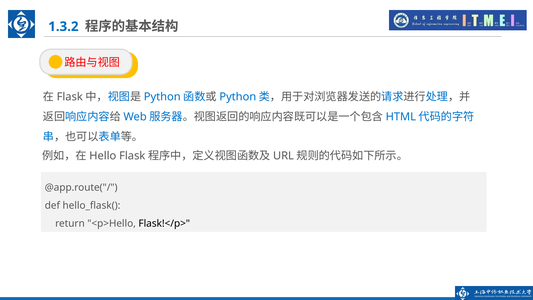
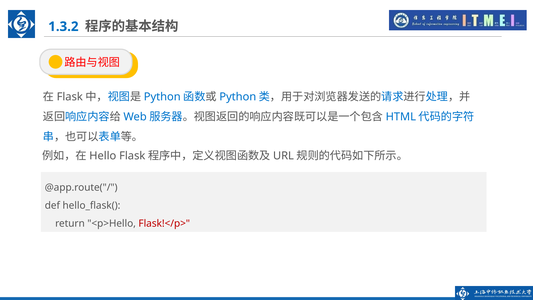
Flask!</p> colour: black -> red (164, 224)
